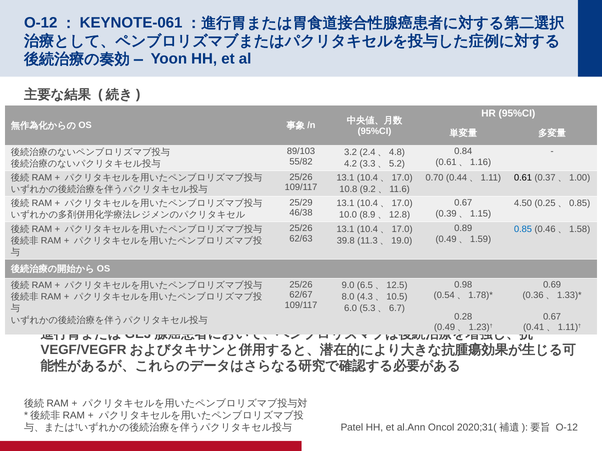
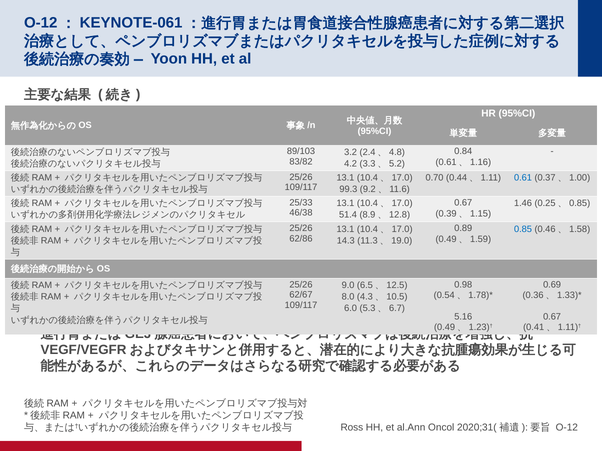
55/82: 55/82 -> 83/82 (301, 162)
0.61 colour: black -> blue (523, 178)
10.8: 10.8 -> 99.3 (348, 190)
25/29: 25/29 -> 25/33 (301, 203)
4.50: 4.50 -> 1.46 (523, 204)
10.0: 10.0 -> 51.4 (348, 215)
62/63: 62/63 -> 62/86 (301, 239)
39.8: 39.8 -> 14.3 (346, 241)
0.28: 0.28 -> 5.16 (463, 317)
Patel: Patel -> Ross (352, 428)
